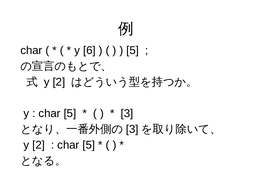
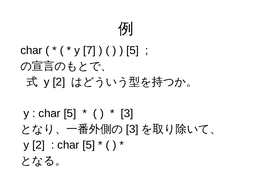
6: 6 -> 7 (89, 51)
